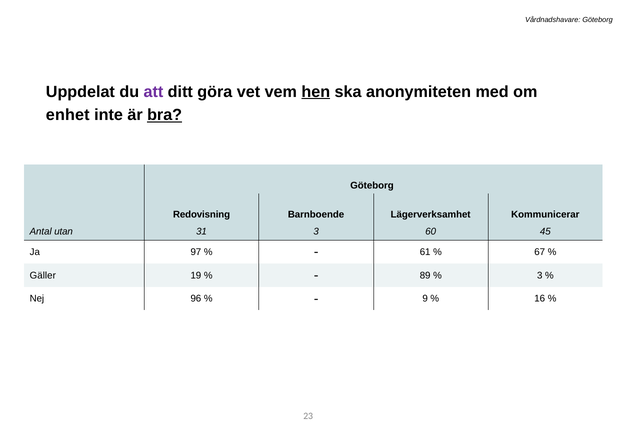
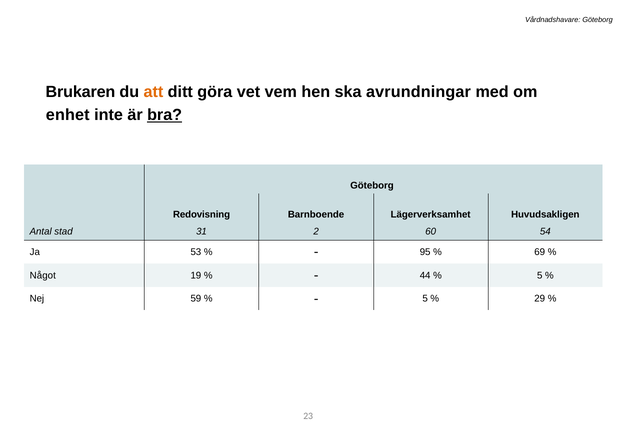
Uppdelat: Uppdelat -> Brukaren (80, 92)
att colour: purple -> orange (153, 92)
hen underline: present -> none (316, 92)
anonymiteten: anonymiteten -> avrundningar (418, 92)
Kommunicerar: Kommunicerar -> Huvudsakligen (545, 214)
utan: utan -> stad (63, 231)
31 3: 3 -> 2 (316, 231)
45: 45 -> 54 (545, 231)
97: 97 -> 53 (196, 252)
61: 61 -> 95 (425, 252)
67: 67 -> 69 (540, 252)
Gäller: Gäller -> Något (43, 275)
89: 89 -> 44 (425, 275)
3: 3 -> 5 (540, 275)
96: 96 -> 59 (196, 298)
9: 9 -> 5 (425, 298)
16: 16 -> 29 (540, 298)
